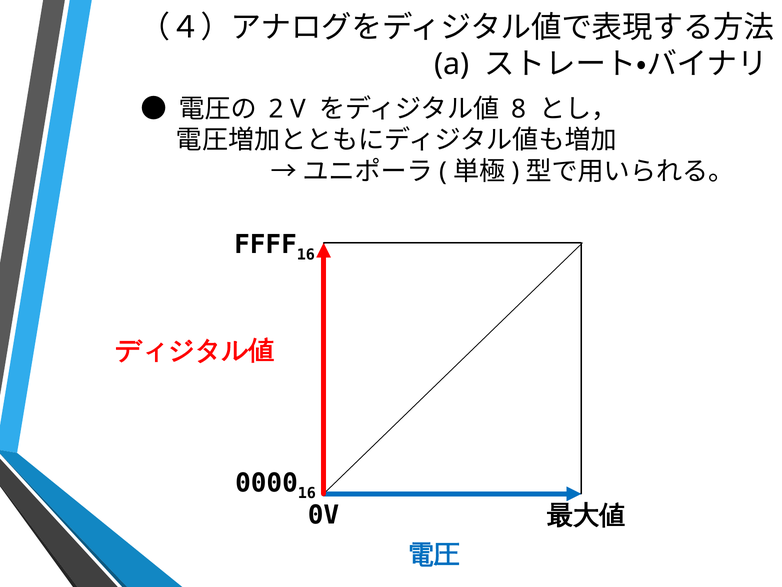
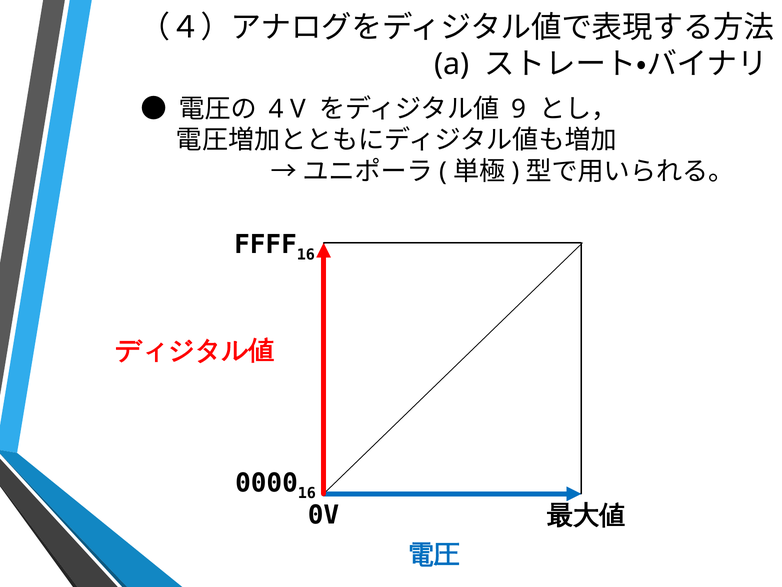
2: 2 -> 4 (276, 109)
8: 8 -> 9 (519, 109)
